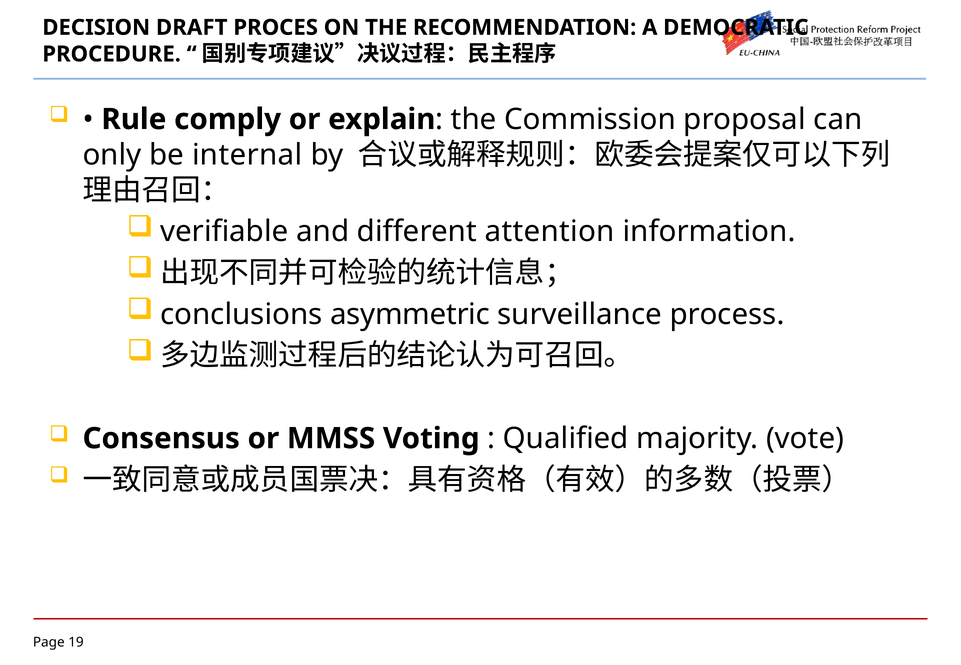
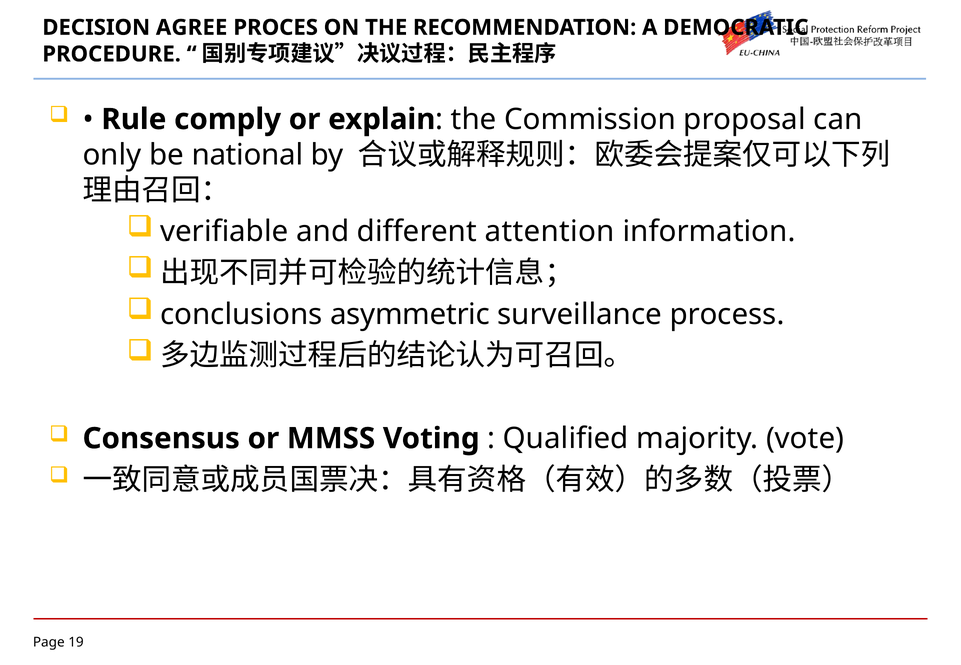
DRAFT: DRAFT -> AGREE (192, 28)
internal: internal -> national (247, 155)
